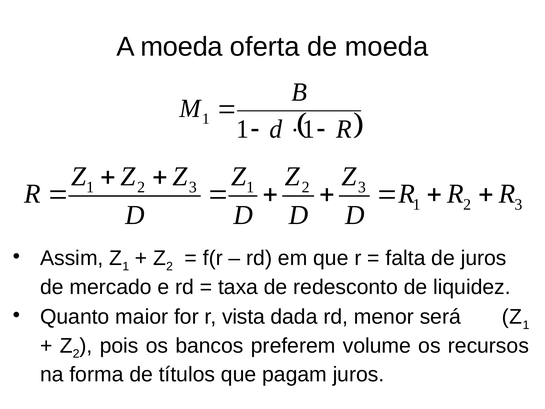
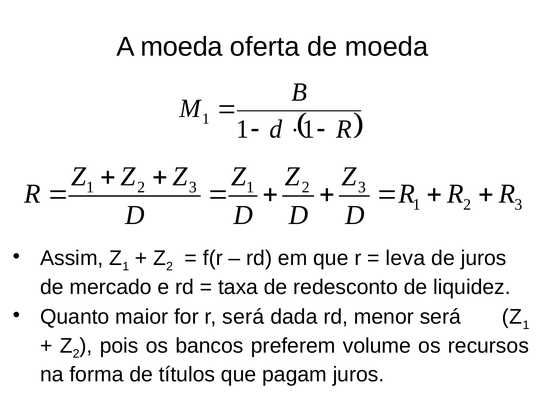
falta: falta -> leva (405, 258)
r vista: vista -> será (243, 317)
